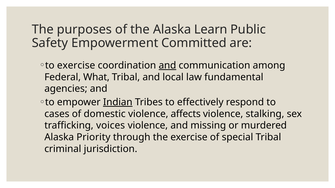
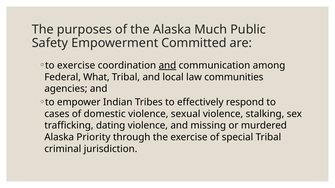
Learn: Learn -> Much (211, 30)
fundamental: fundamental -> communities (234, 77)
Indian underline: present -> none (118, 102)
affects: affects -> sexual (186, 114)
voices: voices -> dating (111, 126)
